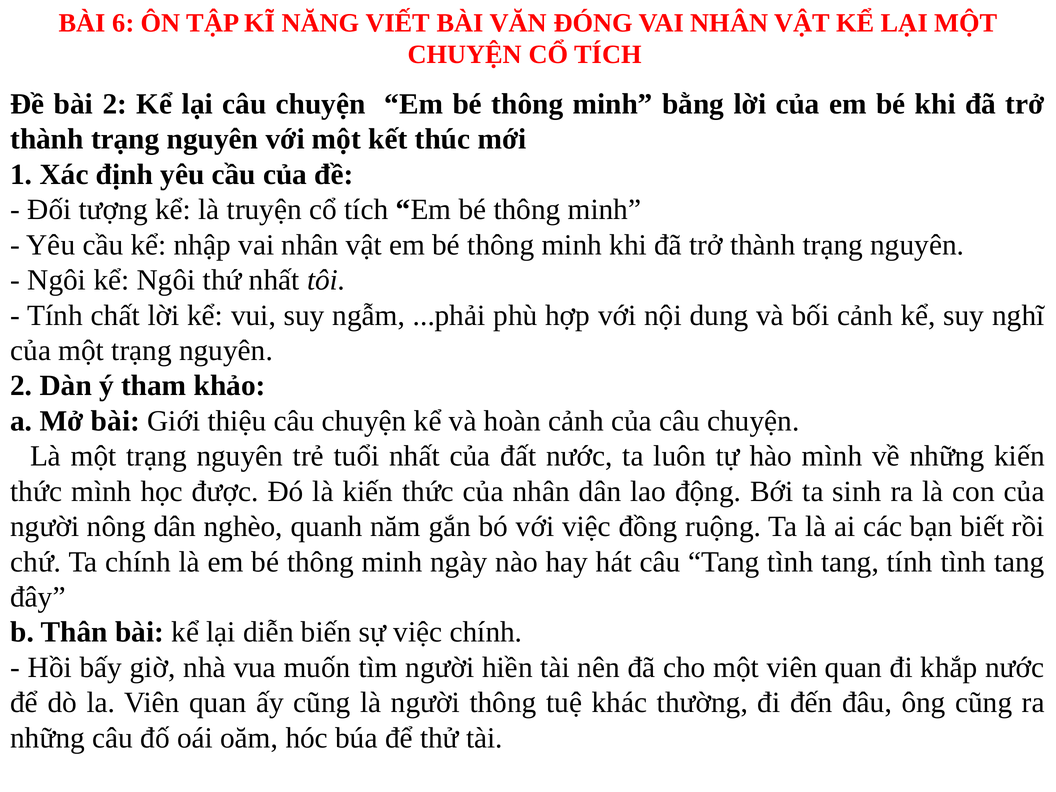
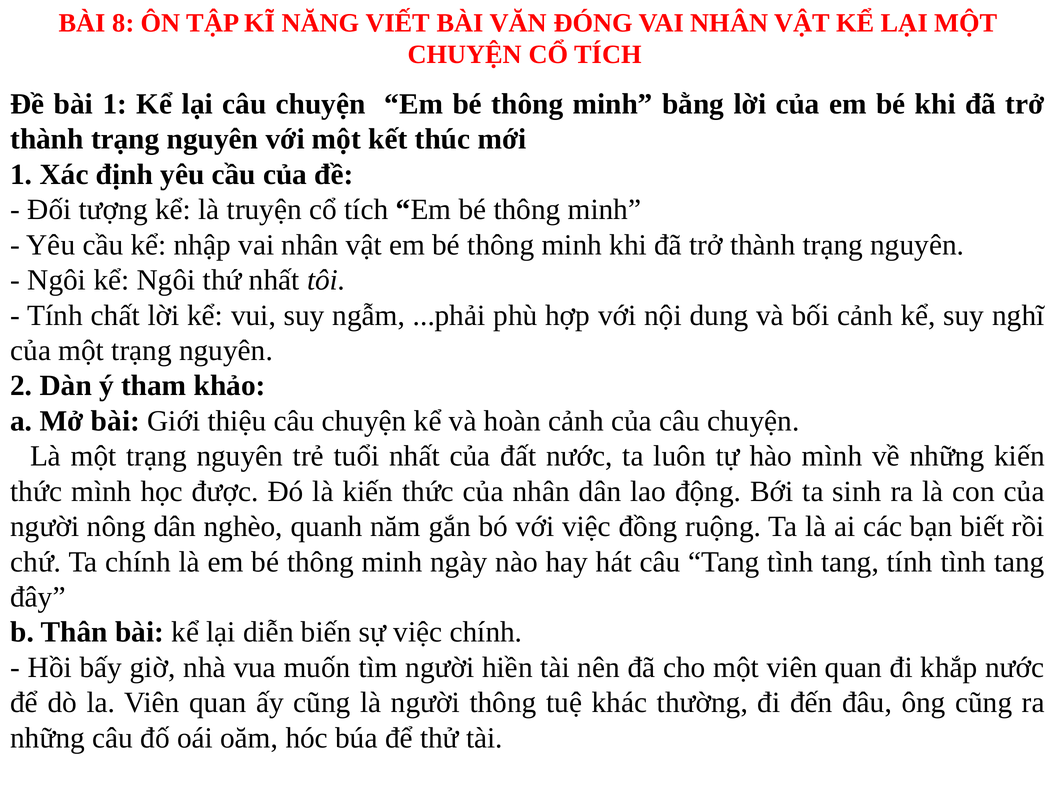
6: 6 -> 8 (123, 23)
bài 2: 2 -> 1 (115, 104)
